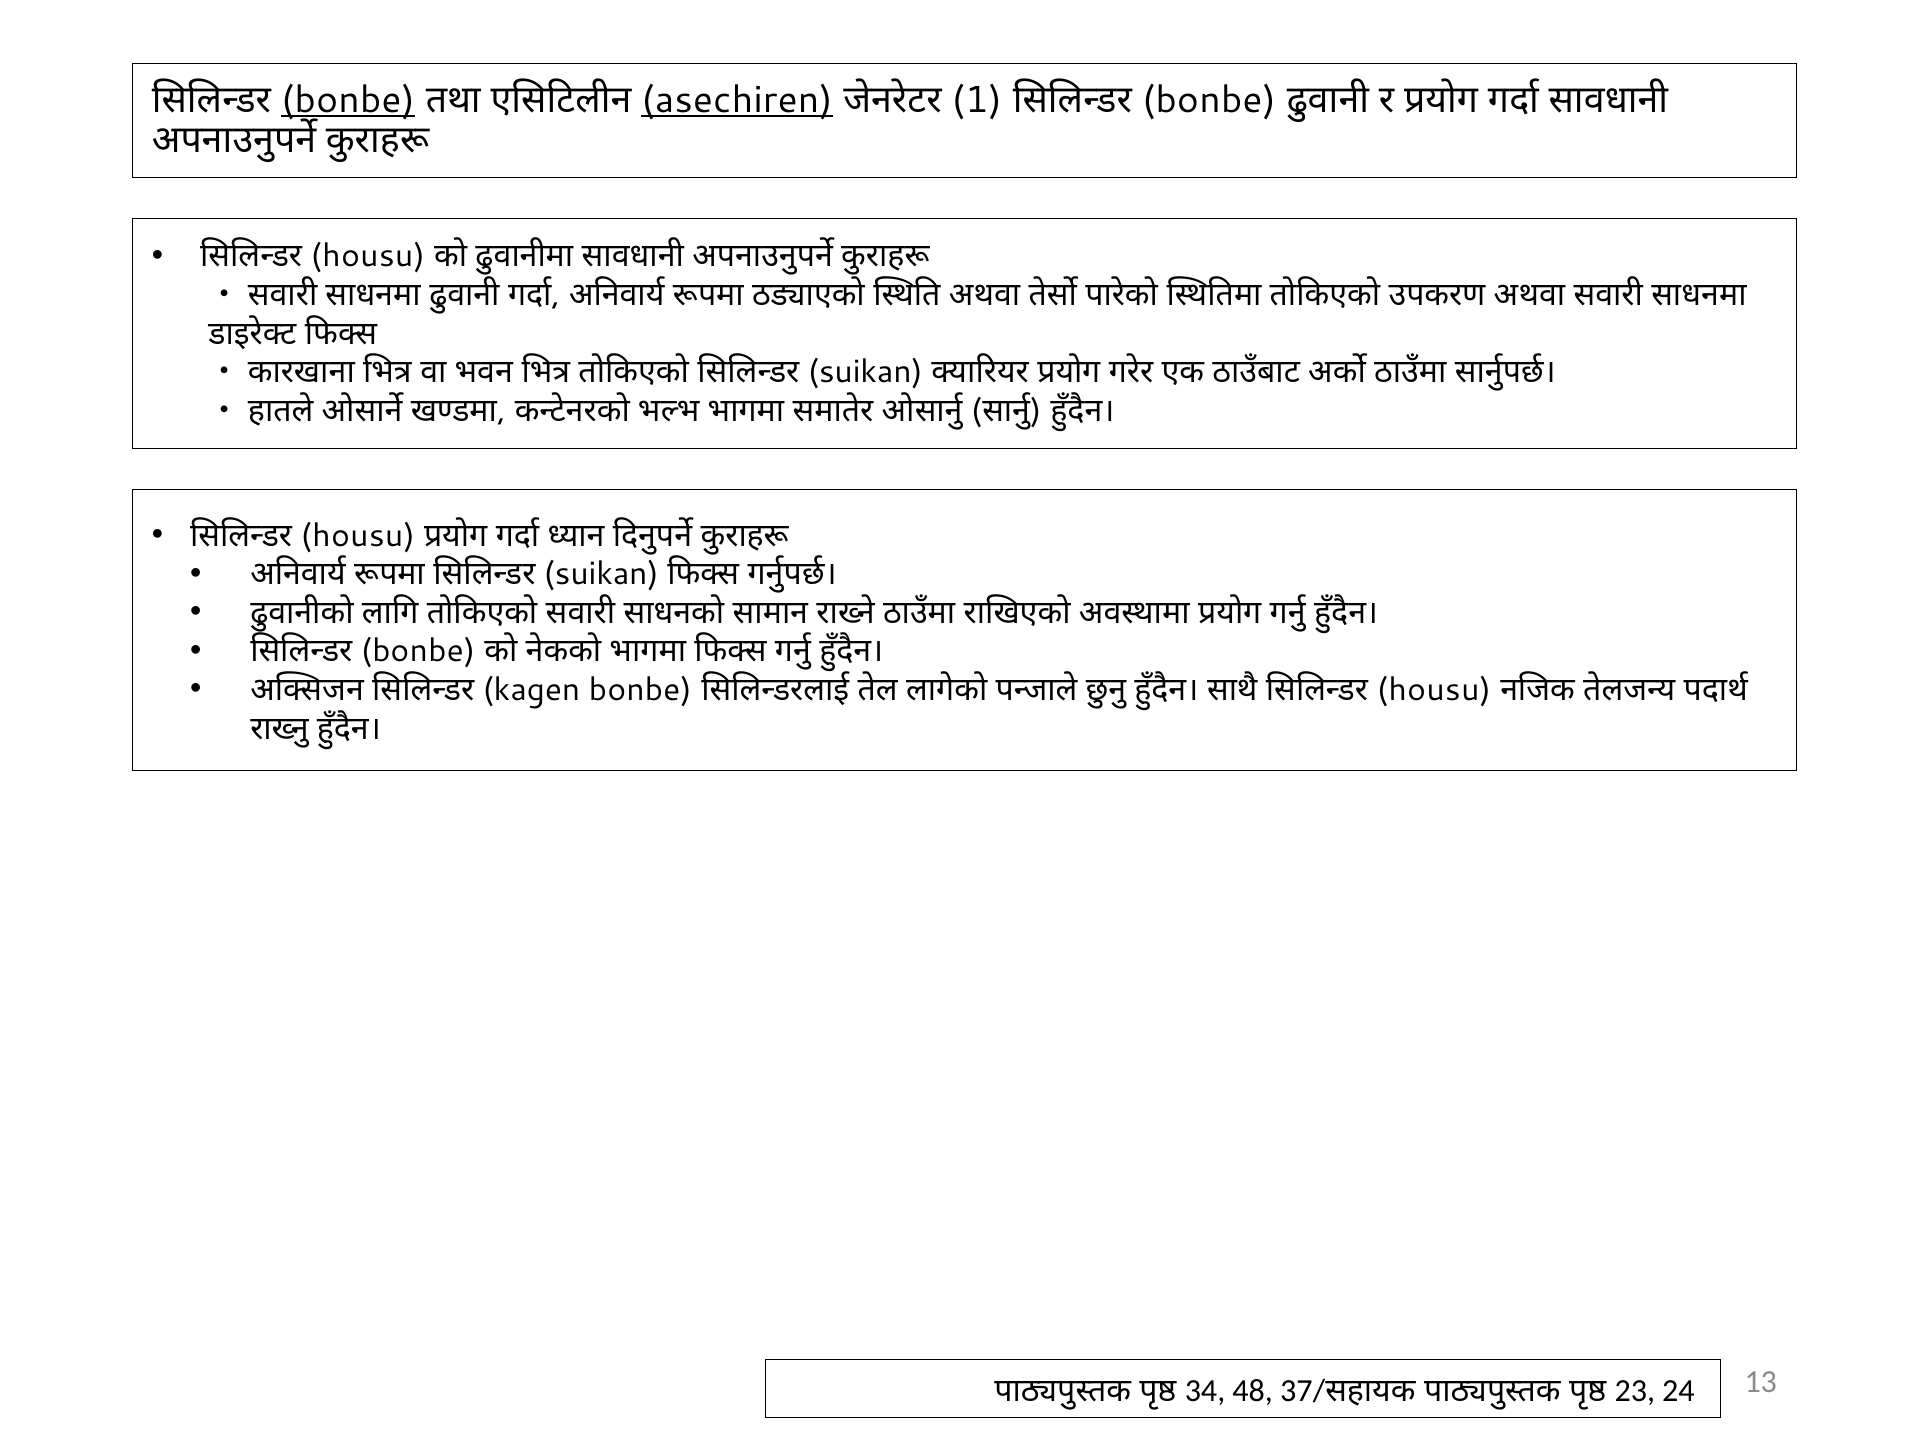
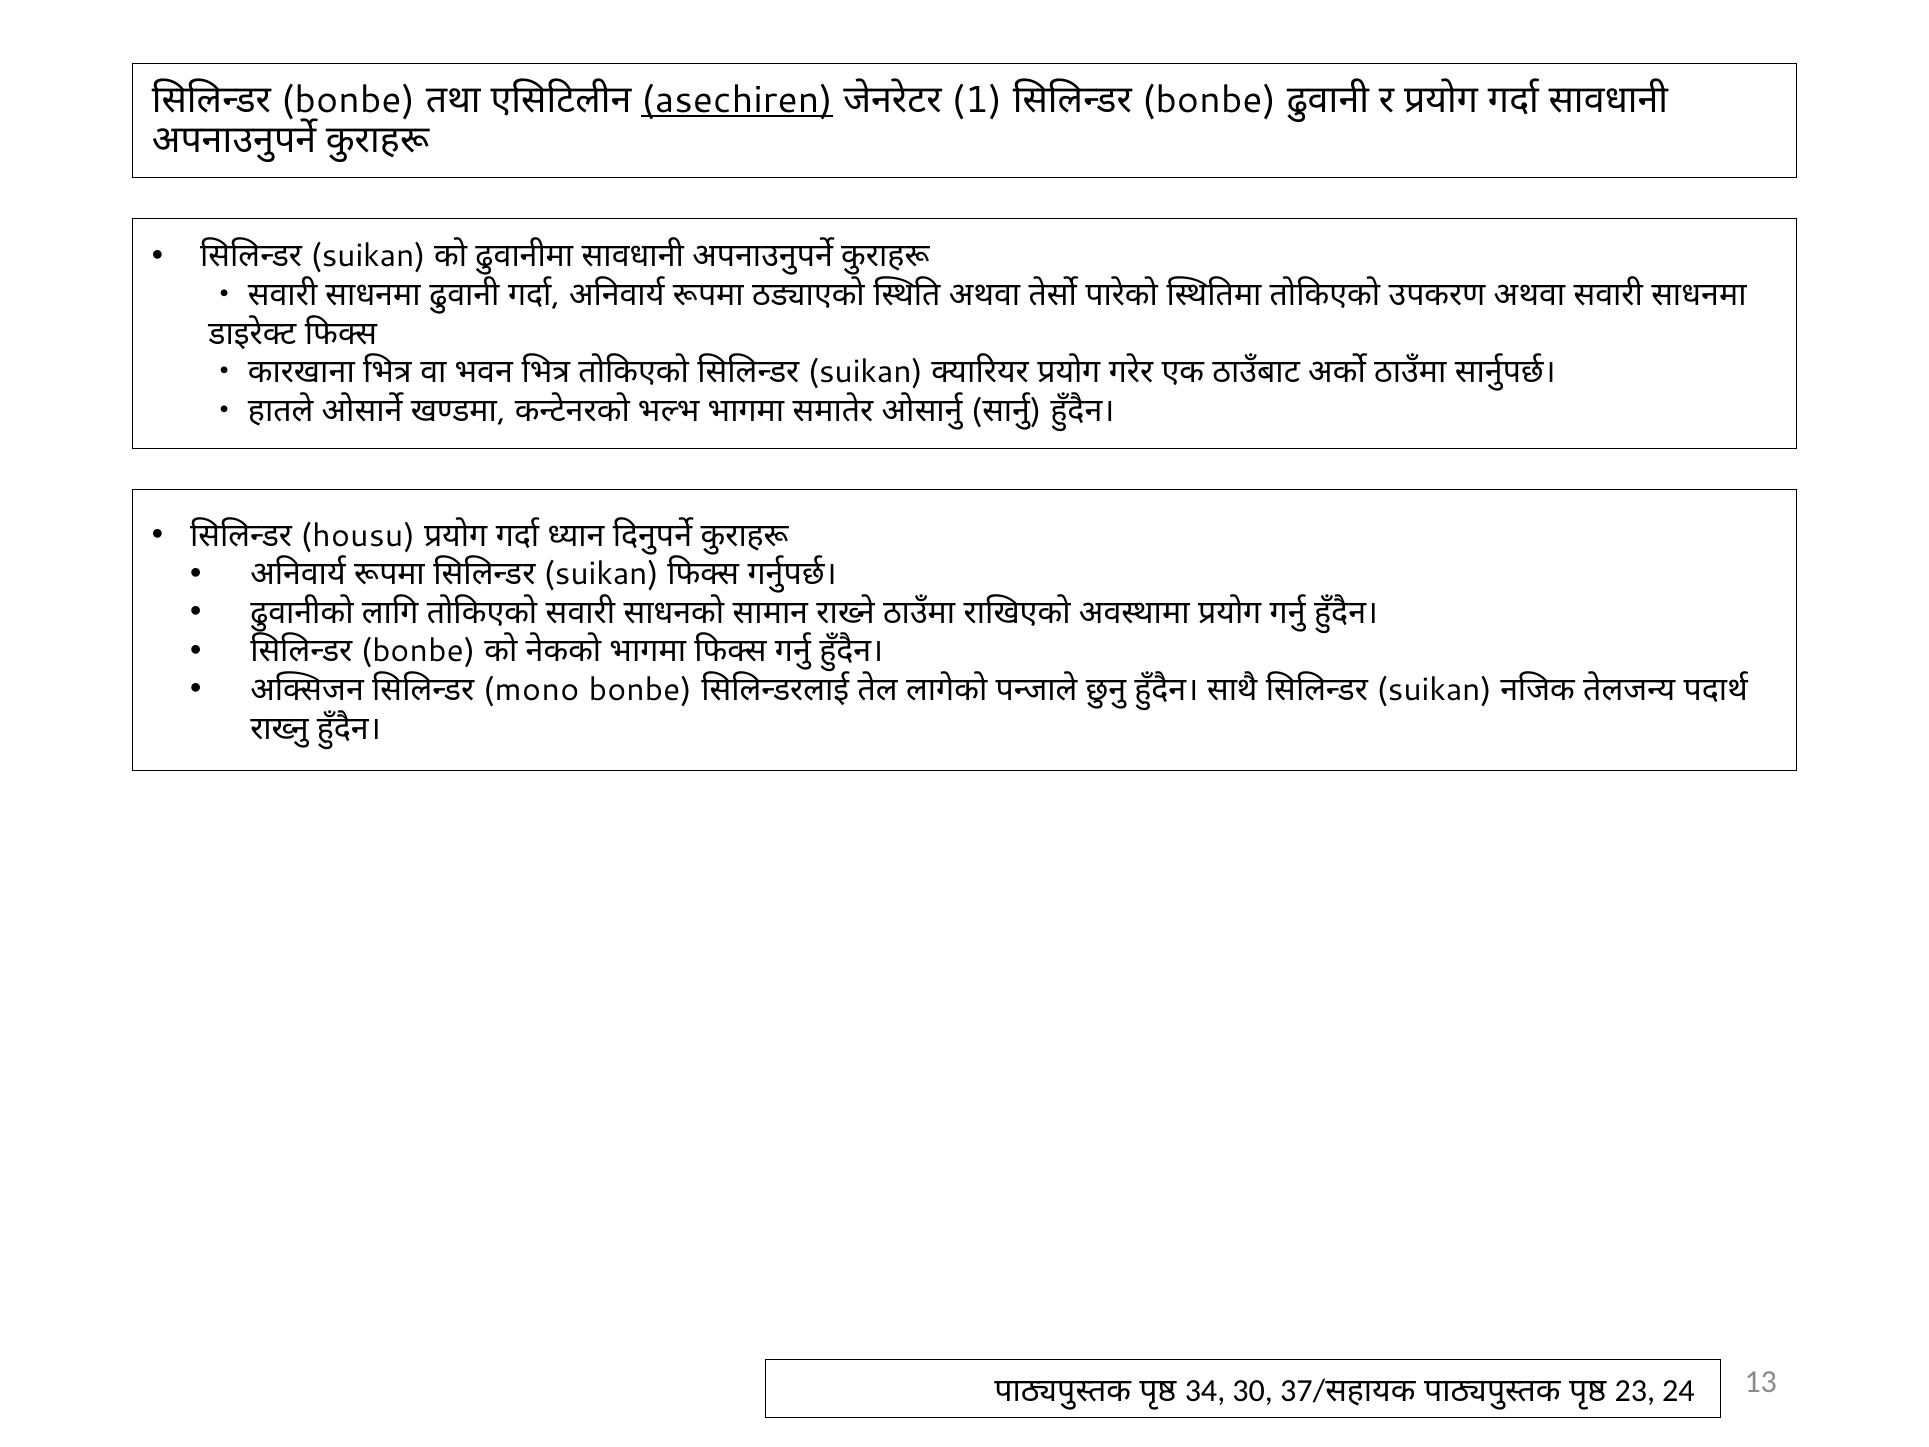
bonbe underline: present -> none (348, 100)
housu: housu -> suikan (368, 256)
kagen: kagen -> mono (531, 690)
housu: housu -> suikan (1434, 690)
48: 48 -> 30 (1253, 1390)
